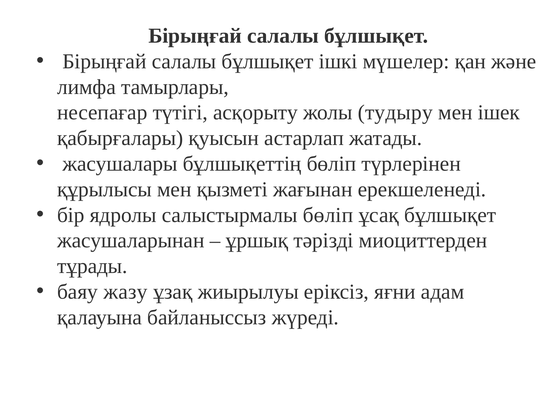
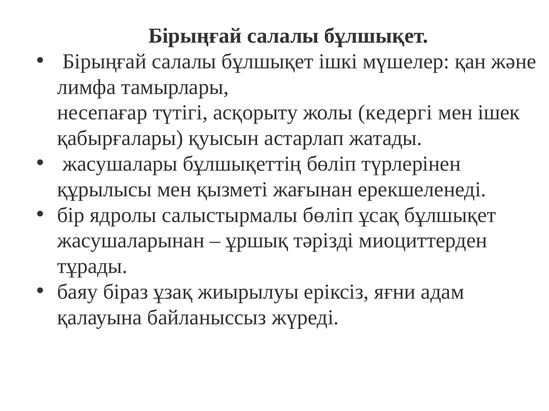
тудыру: тудыру -> кедергі (395, 113)
жазу: жазу -> біраз (126, 292)
